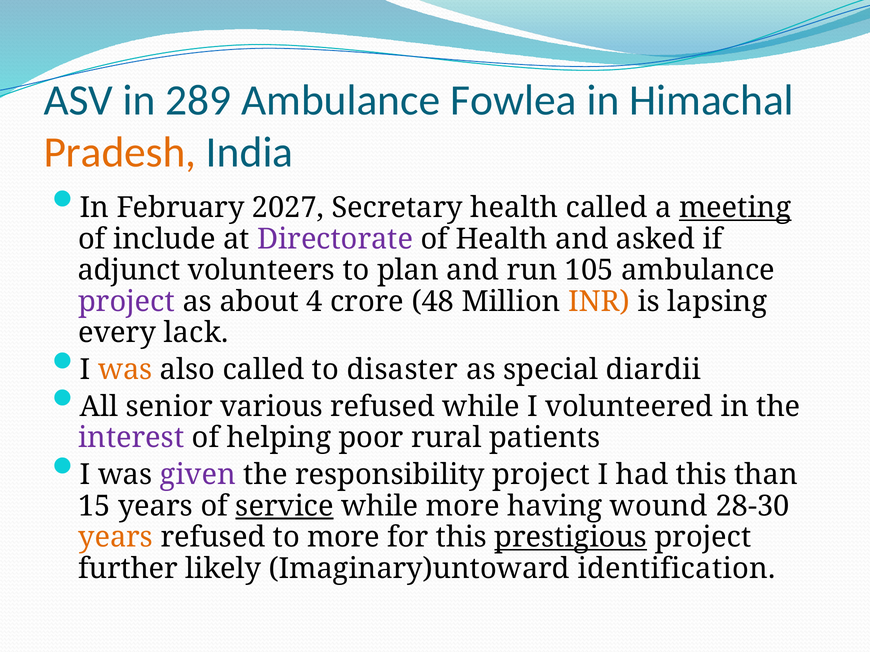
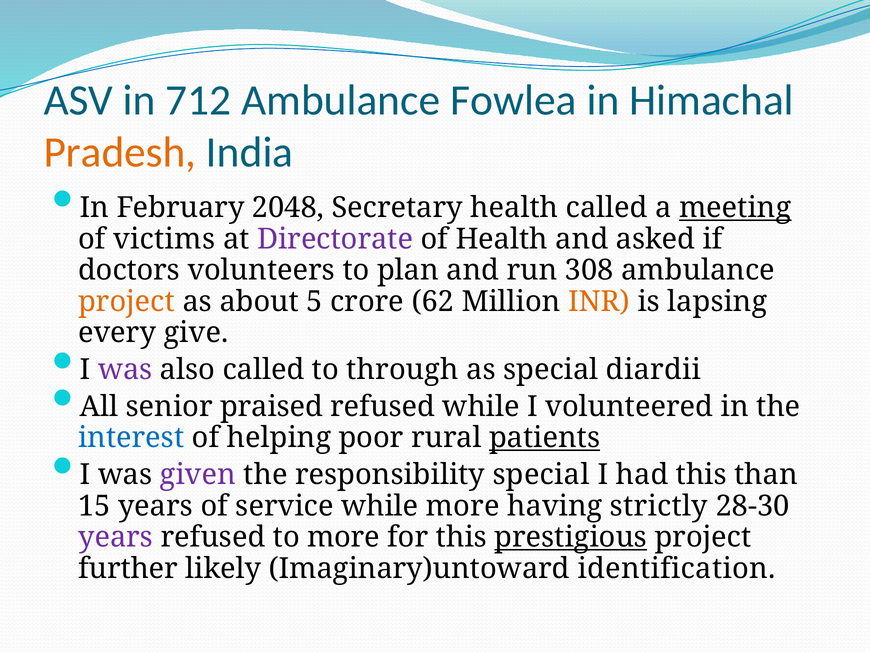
289: 289 -> 712 (198, 100)
2027: 2027 -> 2048 (288, 208)
include: include -> victims (164, 239)
adjunct: adjunct -> doctors (129, 270)
105: 105 -> 308 (589, 270)
project colour: purple -> orange (127, 302)
4: 4 -> 5 (315, 302)
48: 48 -> 62 (433, 302)
lack: lack -> give (196, 333)
was colour: orange -> purple (125, 370)
disaster: disaster -> through (402, 370)
various: various -> praised (272, 407)
interest colour: purple -> blue (131, 438)
patients underline: none -> present (545, 438)
responsibility project: project -> special (541, 475)
service underline: present -> none (285, 506)
wound: wound -> strictly (659, 506)
years colour: orange -> purple (116, 538)
